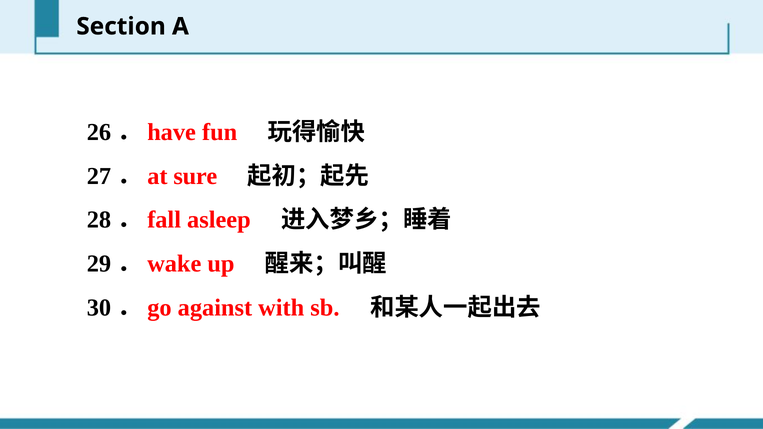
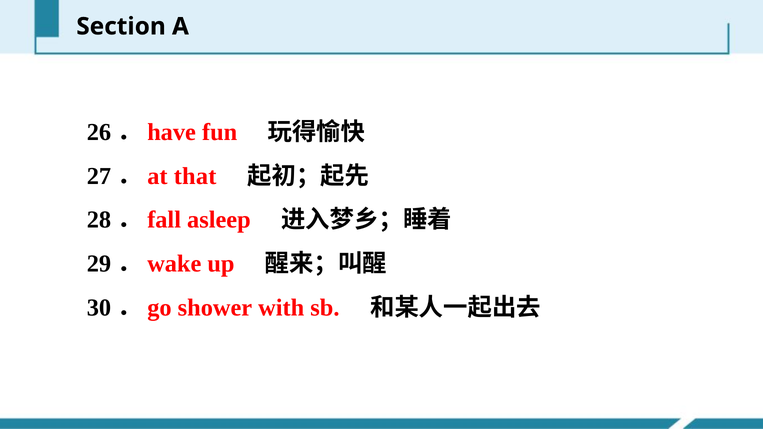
sure: sure -> that (195, 176)
against: against -> shower (215, 308)
